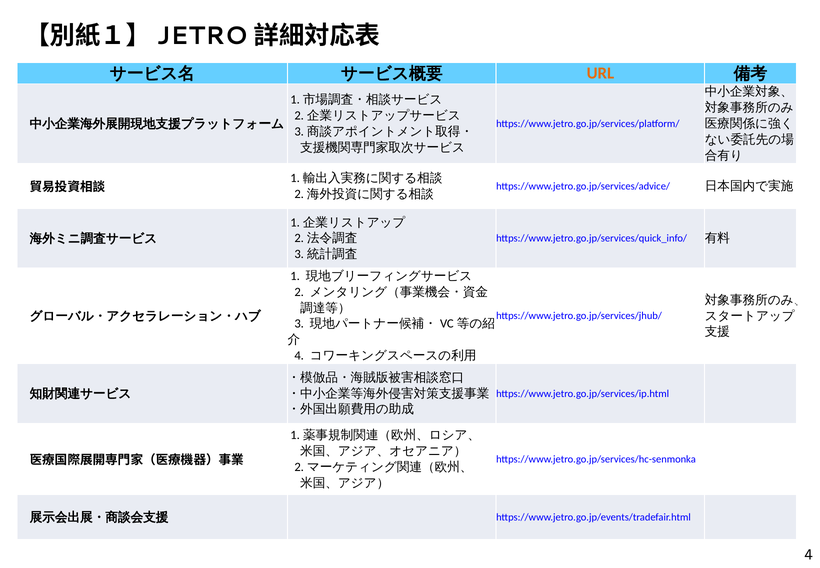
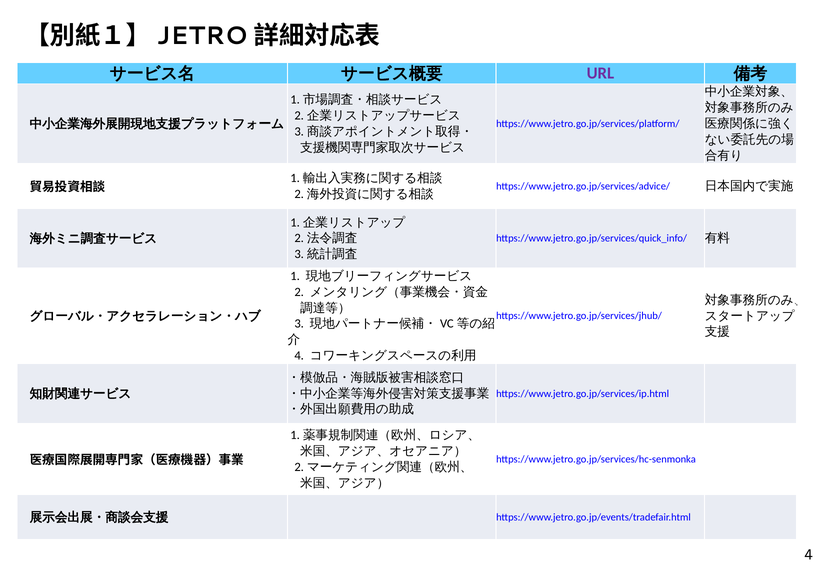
URL colour: orange -> purple (600, 73)
